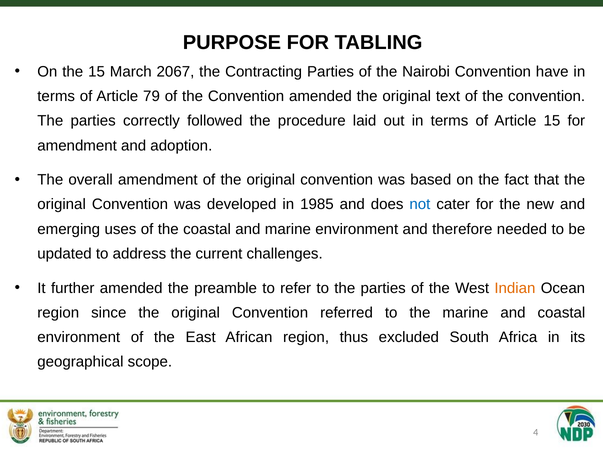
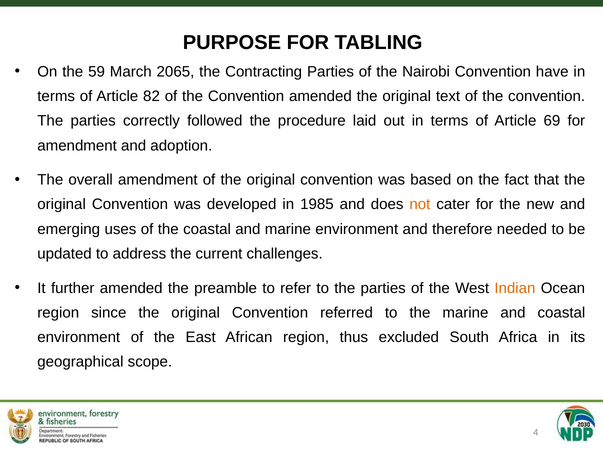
the 15: 15 -> 59 (97, 72)
2067: 2067 -> 2065 (175, 72)
79: 79 -> 82 (151, 96)
Article 15: 15 -> 69 (552, 121)
not colour: blue -> orange (420, 204)
